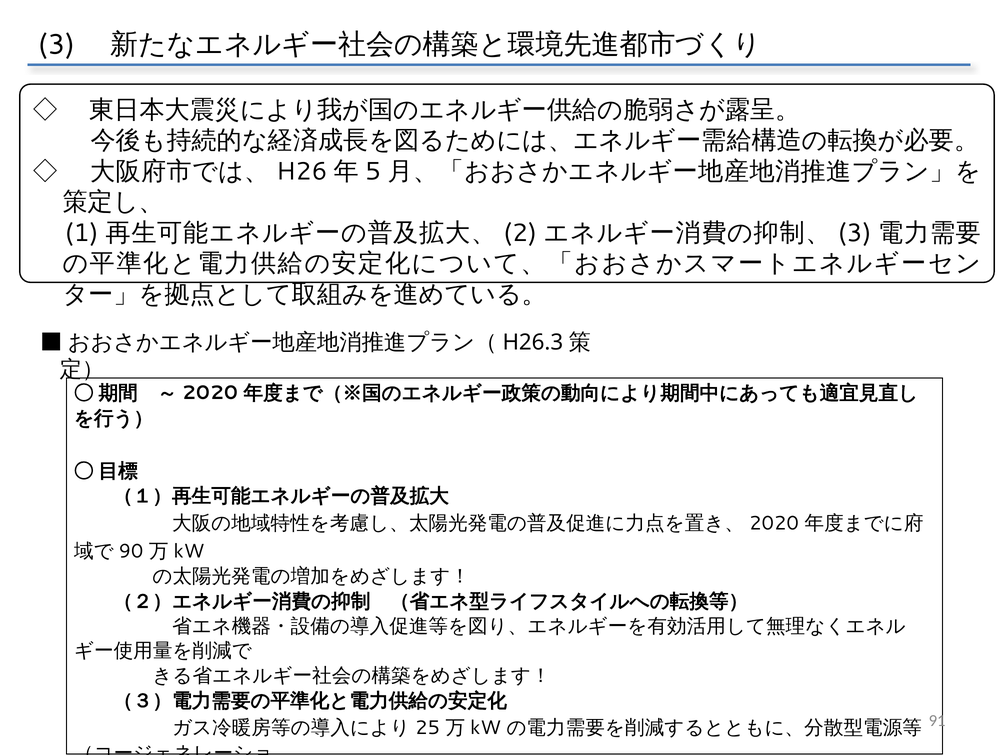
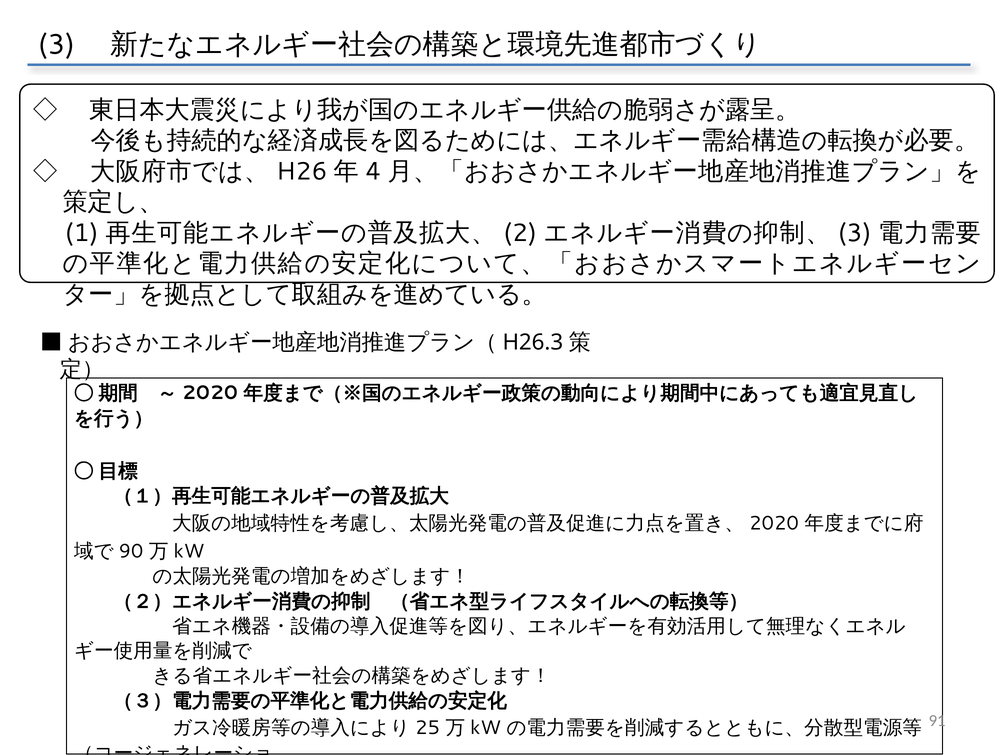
5: 5 -> 4 (373, 171)
